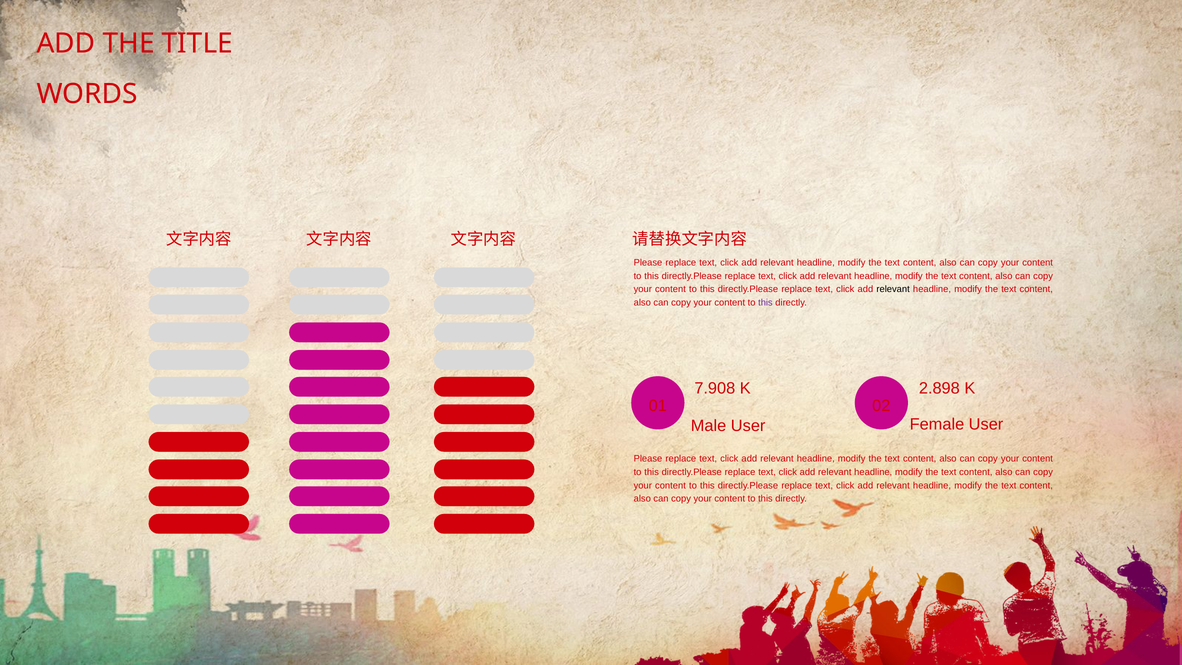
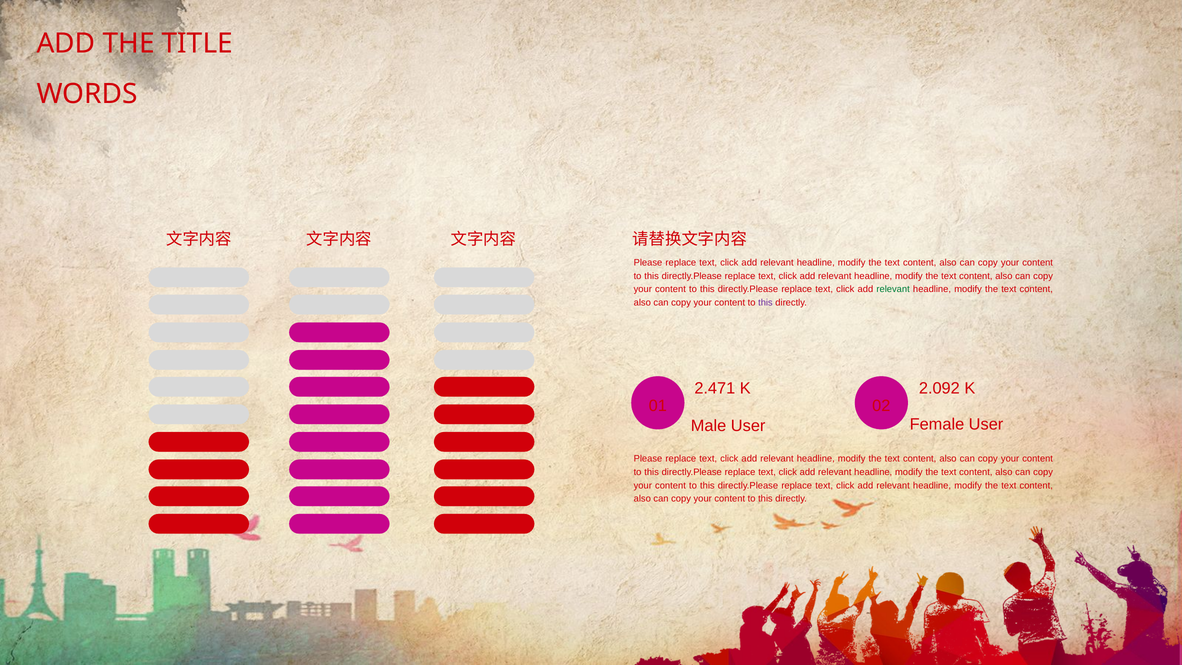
relevant colour: black -> green (893, 289)
7.908: 7.908 -> 2.471 (715, 388)
2.898: 2.898 -> 2.092 (939, 388)
